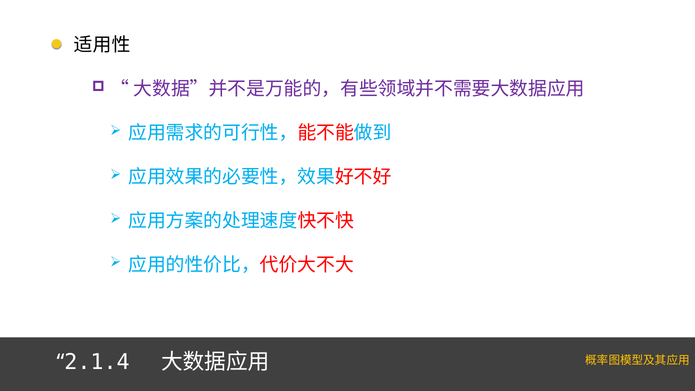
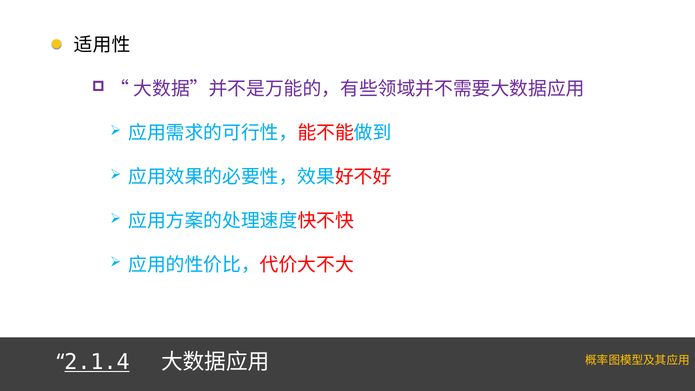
2.1.4 underline: none -> present (97, 362)
